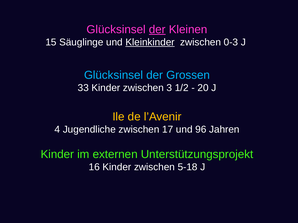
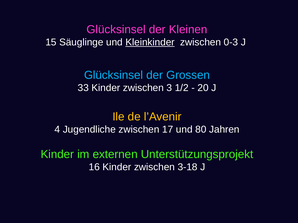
der underline: present -> none (157, 29)
96: 96 -> 80 (201, 130)
5-18: 5-18 -> 3-18 (188, 167)
